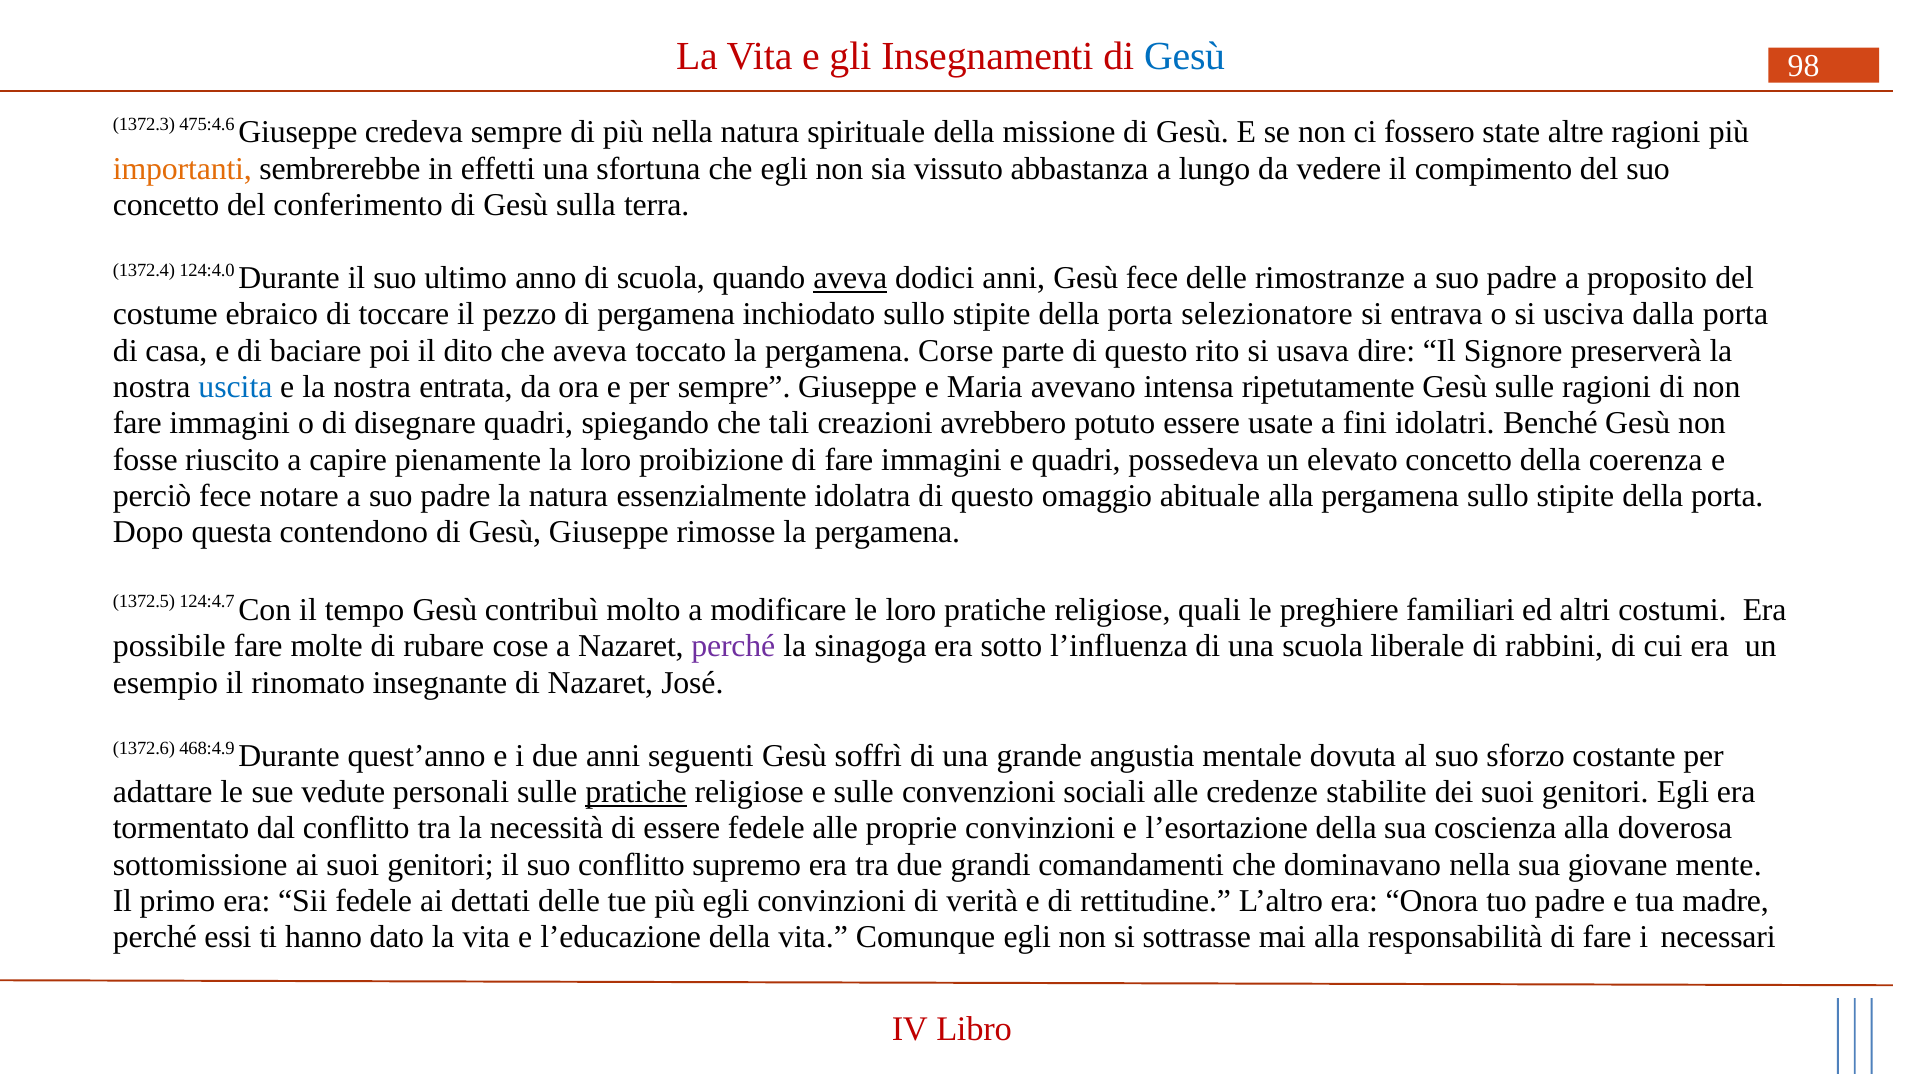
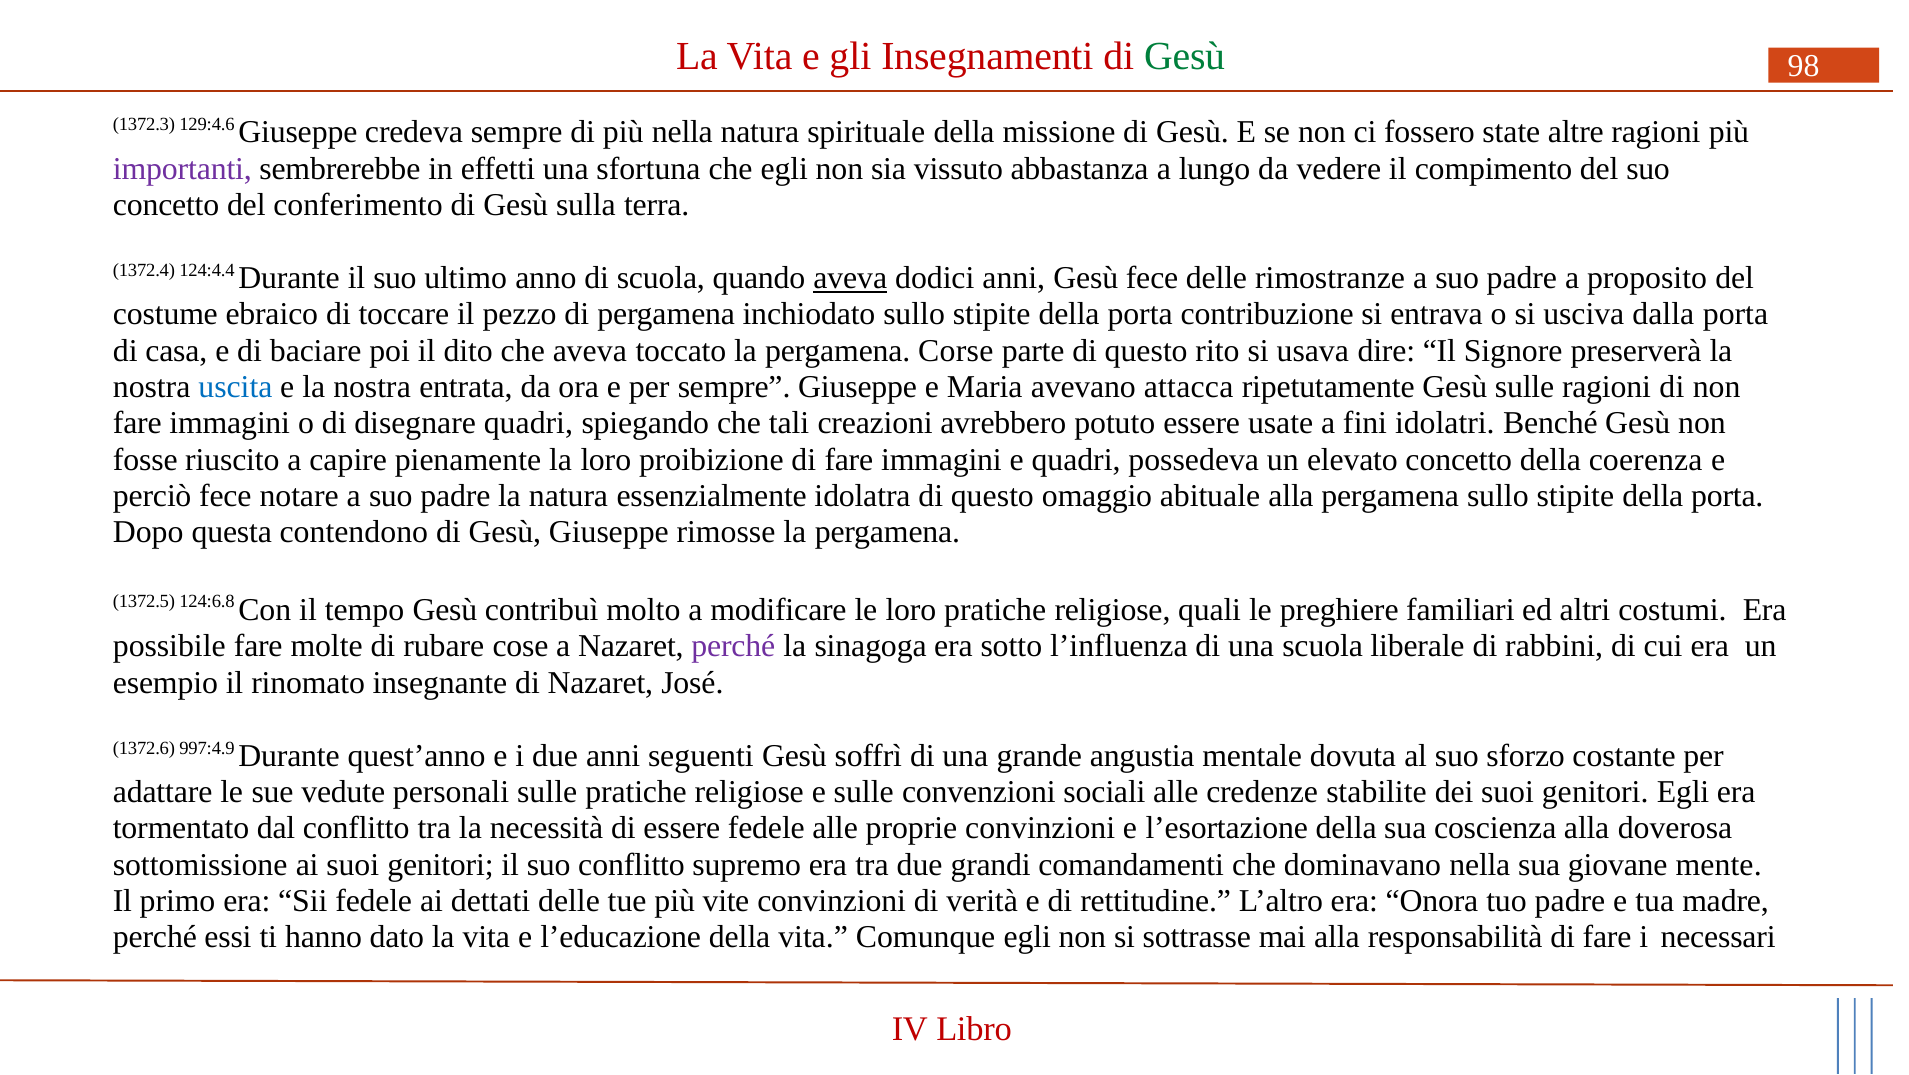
Gesù colour: blue -> green (1185, 56)
475:4.6: 475:4.6 -> 129:4.6 (207, 124)
importanti colour: orange -> purple (182, 169)
124:4.0: 124:4.0 -> 124:4.4 (207, 270)
selezionatore: selezionatore -> contribuzione (1267, 314)
intensa: intensa -> attacca (1189, 387)
124:4.7: 124:4.7 -> 124:6.8 (207, 602)
468:4.9: 468:4.9 -> 997:4.9 (207, 748)
pratiche underline: present -> none (636, 792)
più egli: egli -> vite (726, 901)
